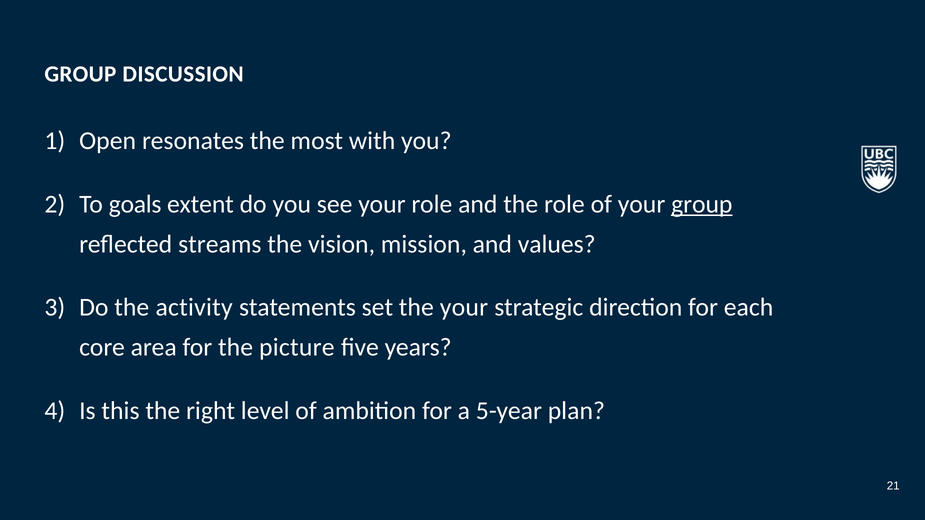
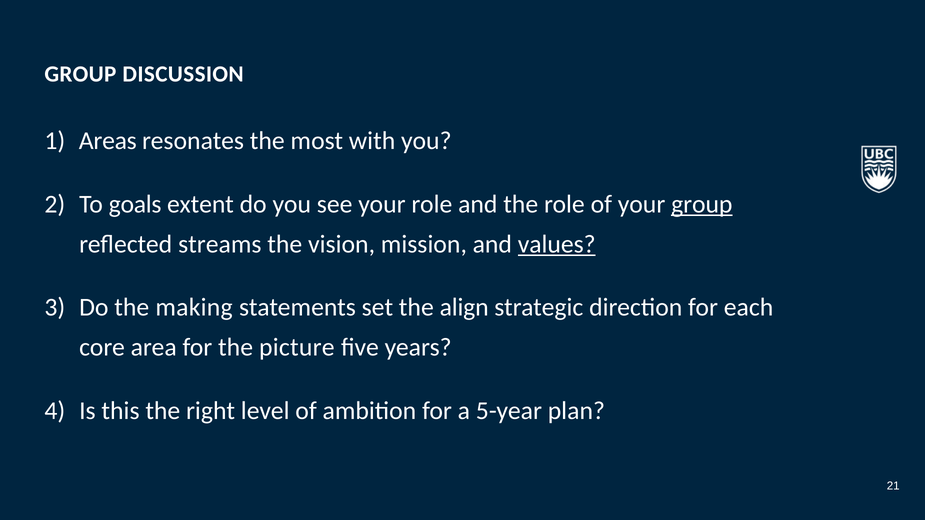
Open: Open -> Areas (108, 141)
values underline: none -> present (557, 244)
activity: activity -> making (194, 308)
the your: your -> align (464, 308)
